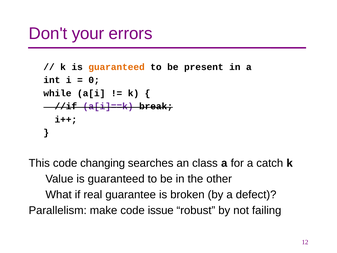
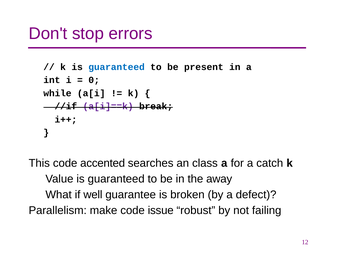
your: your -> stop (88, 33)
guaranteed colour: orange -> blue (117, 67)
changing: changing -> accented (103, 163)
other: other -> away (219, 179)
real: real -> well (93, 194)
